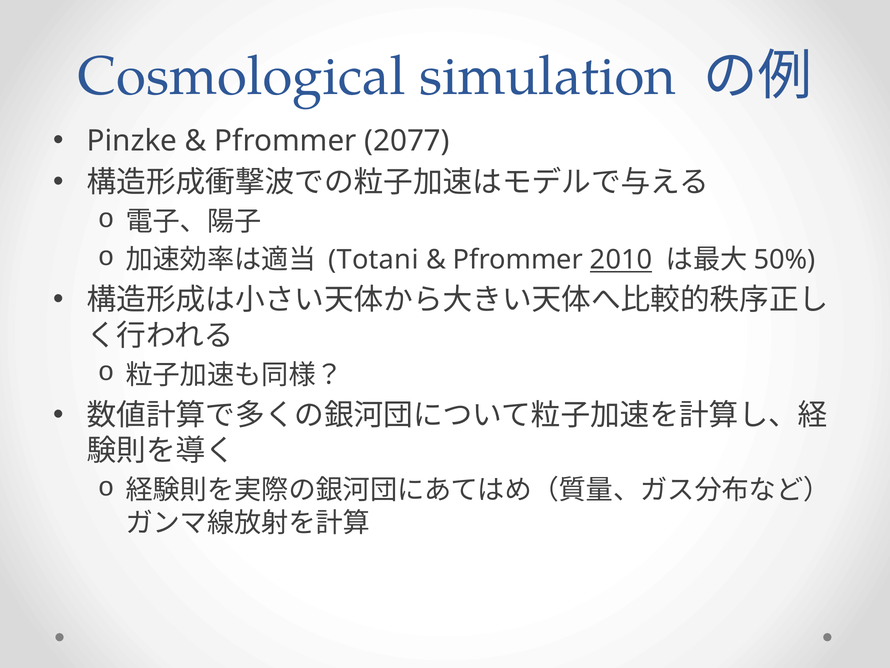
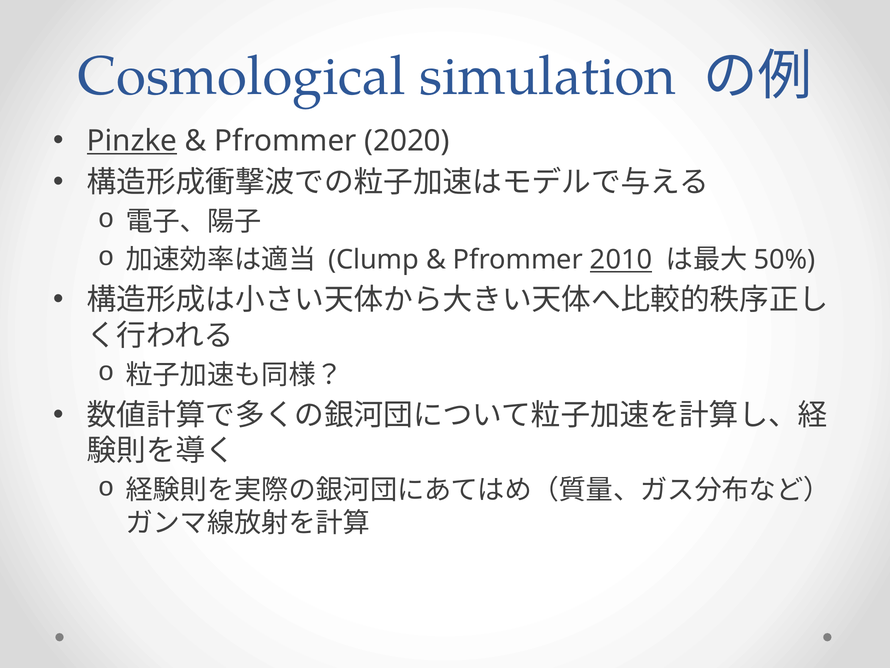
Pinzke underline: none -> present (132, 141)
2077: 2077 -> 2020 (407, 141)
Totani: Totani -> Clump (374, 260)
